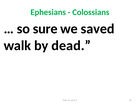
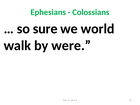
saved: saved -> world (98, 29)
dead: dead -> were (71, 46)
